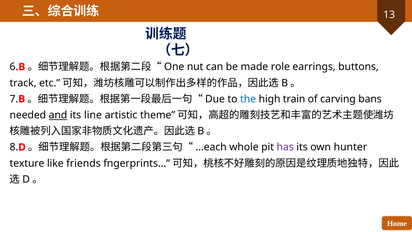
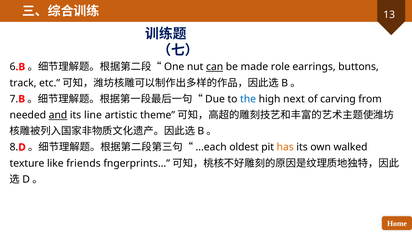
can underline: none -> present (215, 67)
train: train -> next (294, 99)
bans: bans -> from (370, 99)
whole: whole -> oldest (244, 147)
has colour: purple -> orange (285, 147)
hunter: hunter -> walked (350, 147)
